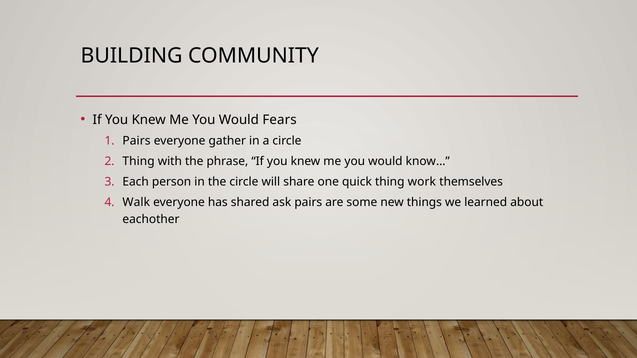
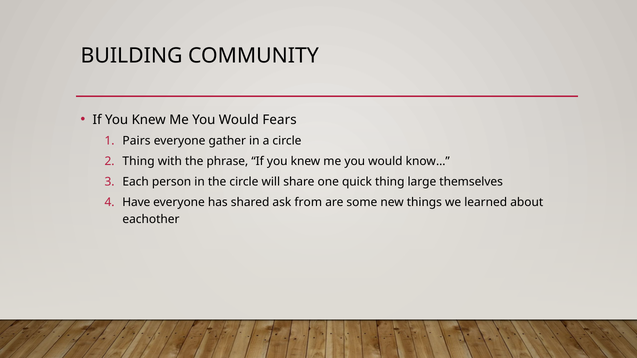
work: work -> large (422, 182)
Walk: Walk -> Have (136, 202)
ask pairs: pairs -> from (308, 202)
